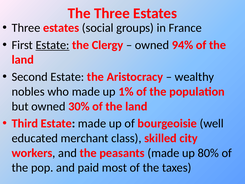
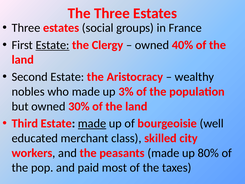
94%: 94% -> 40% (183, 45)
1%: 1% -> 3% (126, 92)
made underline: none -> present (92, 123)
